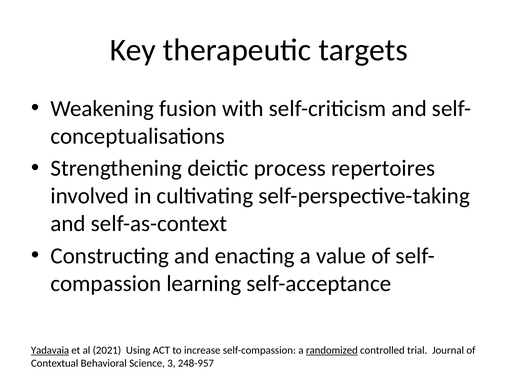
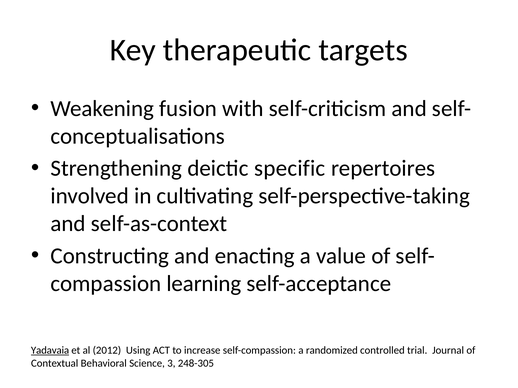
process: process -> specific (290, 169)
2021: 2021 -> 2012 (107, 351)
randomized underline: present -> none (332, 351)
248-957: 248-957 -> 248-305 (196, 364)
